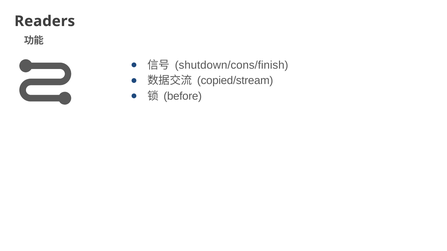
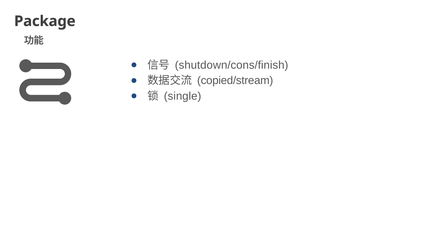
Readers: Readers -> Package (45, 21)
before: before -> single (183, 96)
